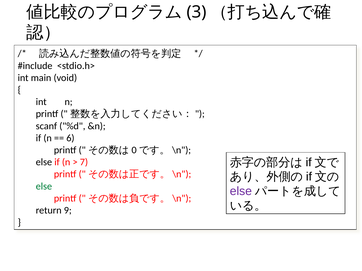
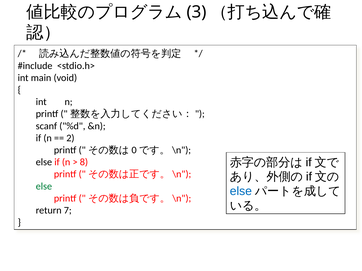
6: 6 -> 2 (70, 138)
7: 7 -> 8 (84, 162)
else colour: purple -> blue (241, 192)
9: 9 -> 7 (68, 211)
